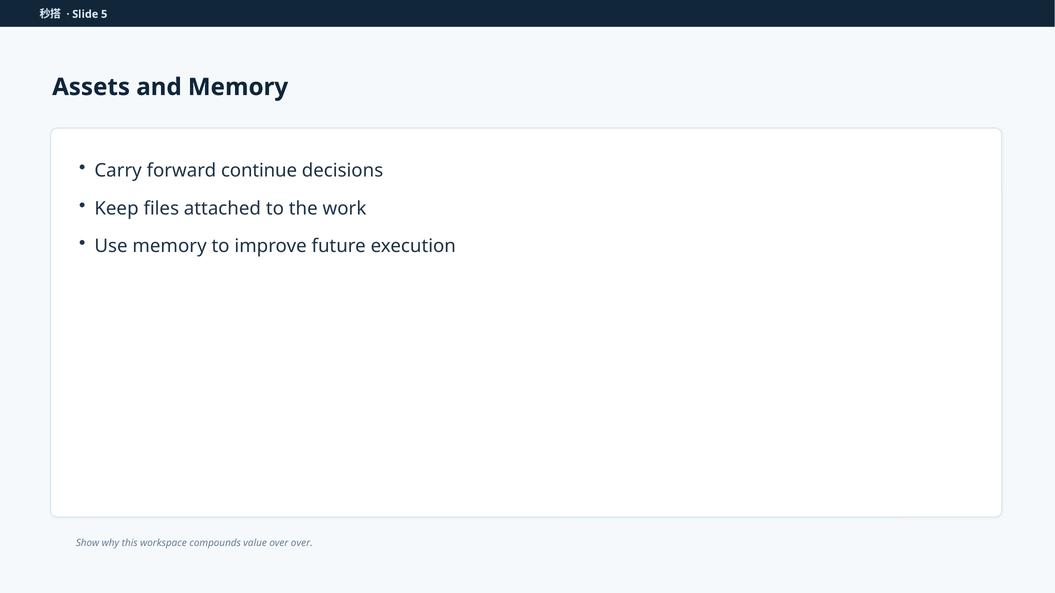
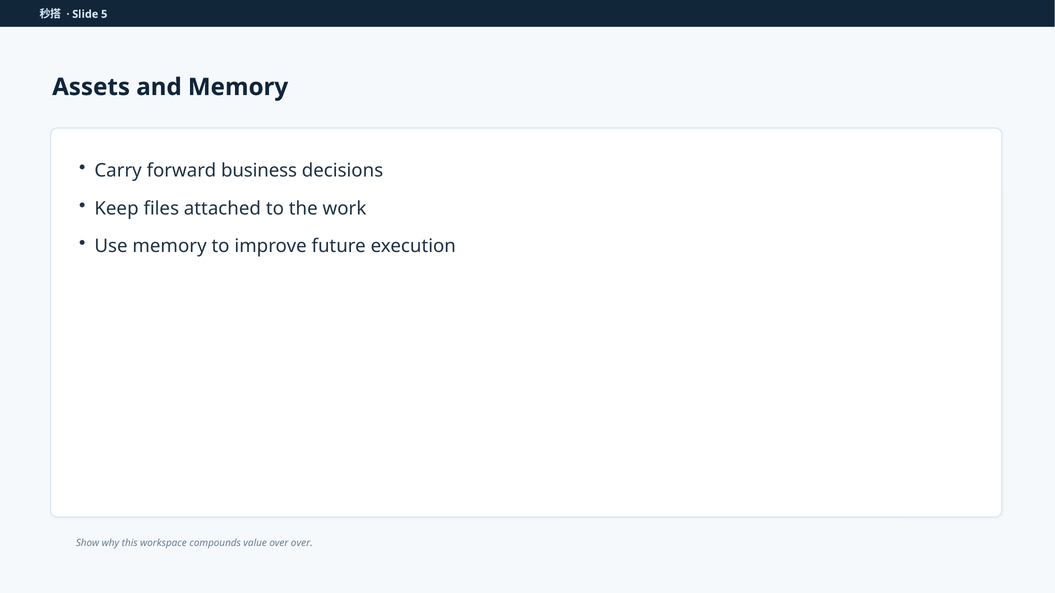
continue: continue -> business (259, 171)
